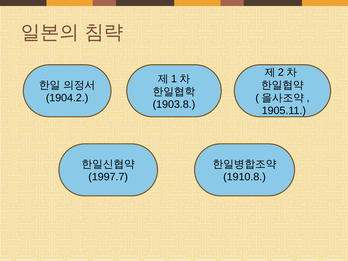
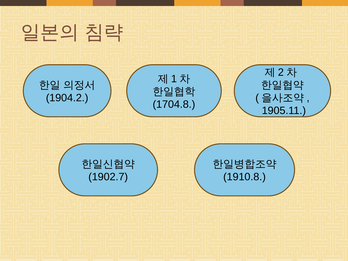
1903.8: 1903.8 -> 1704.8 (174, 104)
1997.7: 1997.7 -> 1902.7 (108, 177)
